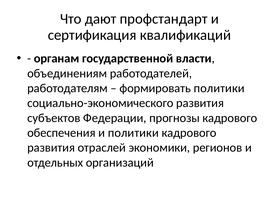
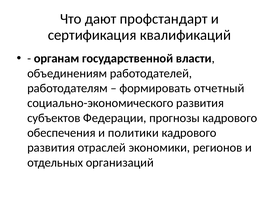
формировать политики: политики -> отчетный (219, 88)
